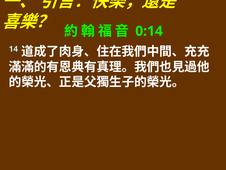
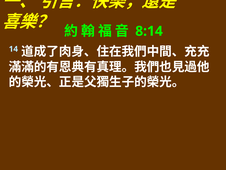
0:14: 0:14 -> 8:14 (149, 31)
